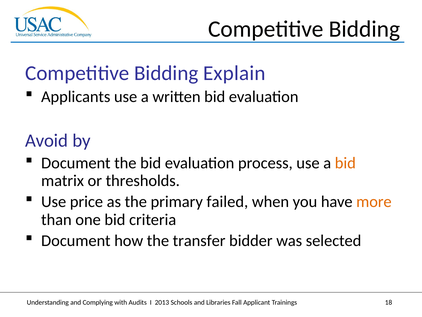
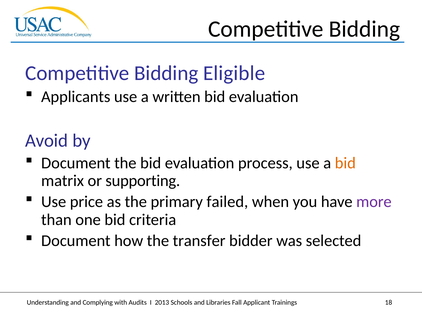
Explain: Explain -> Eligible (234, 73)
thresholds: thresholds -> supporting (143, 181)
more colour: orange -> purple (374, 202)
